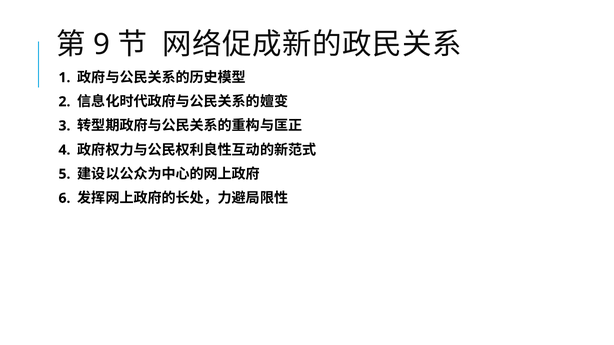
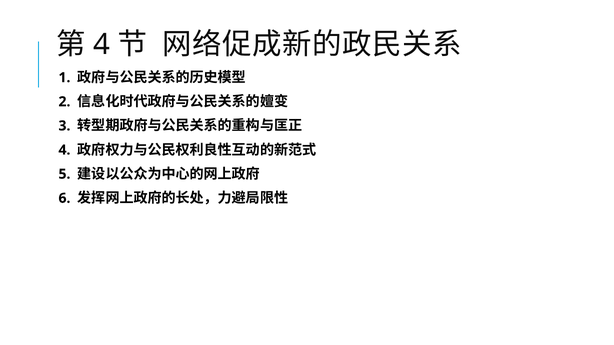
9: 9 -> 4 (102, 45)
